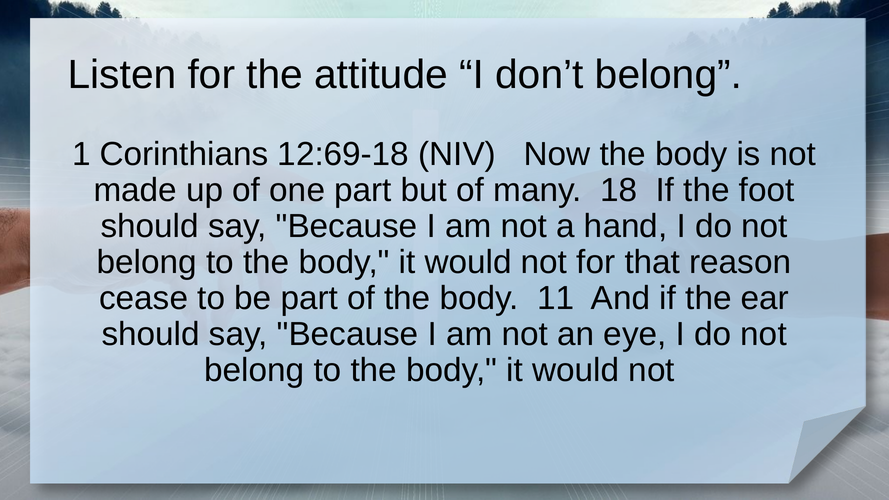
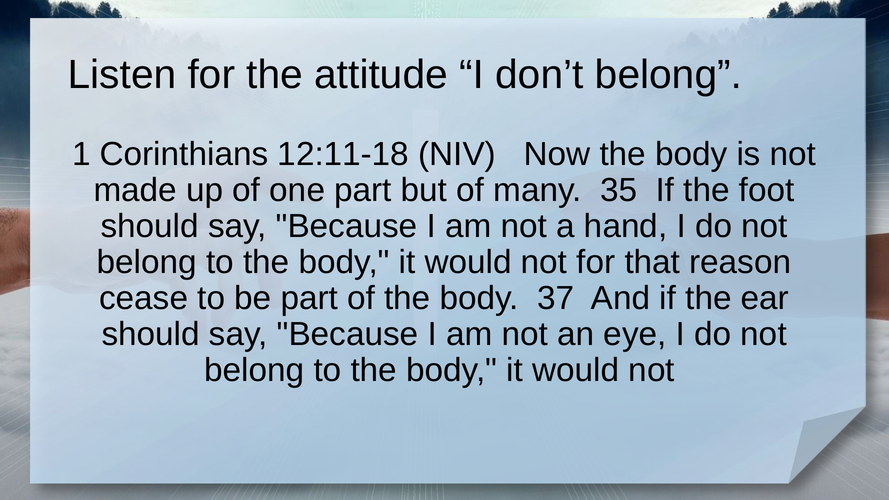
12:69-18: 12:69-18 -> 12:11-18 (343, 154)
18: 18 -> 35 (619, 190)
11: 11 -> 37 (556, 298)
